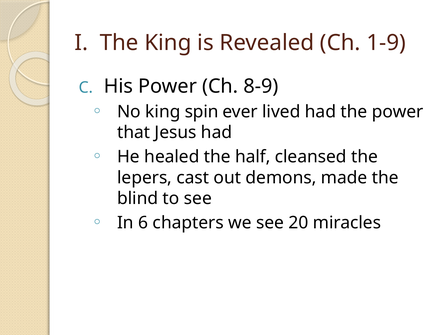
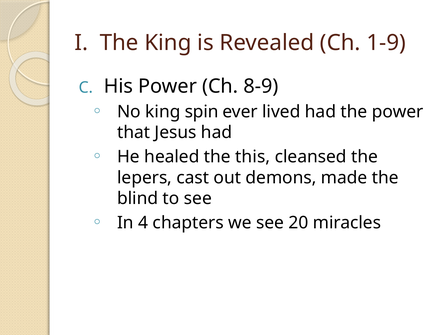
half: half -> this (253, 157)
6: 6 -> 4 (143, 223)
